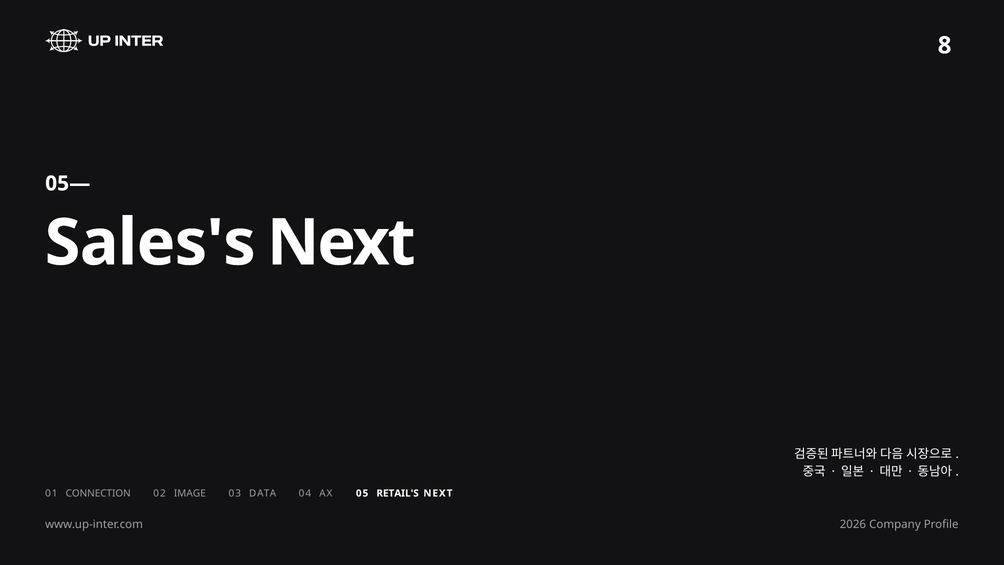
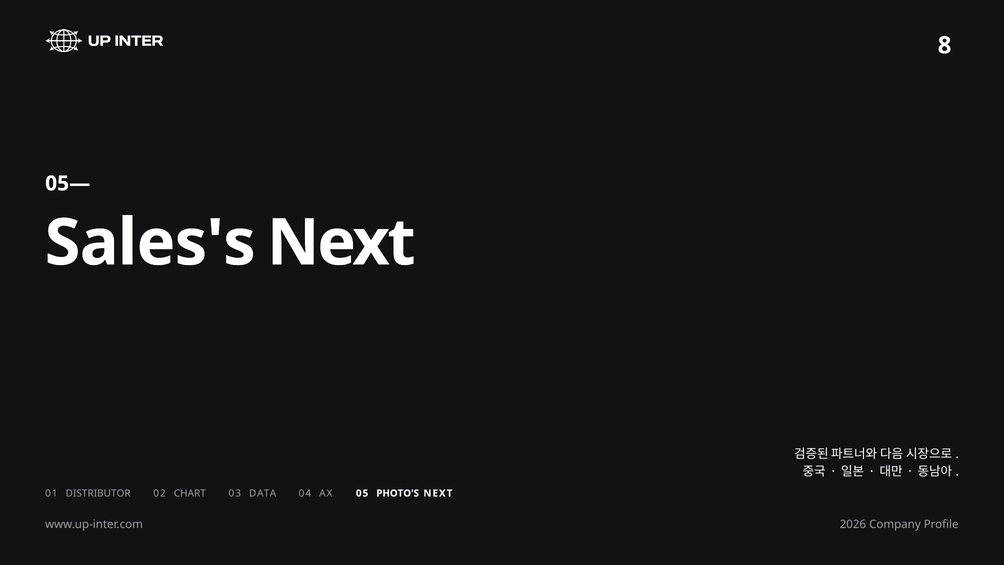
CONNECTION: CONNECTION -> DISTRIBUTOR (98, 493)
IMAGE: IMAGE -> CHART (190, 493)
RETAIL'S: RETAIL'S -> PHOTO'S (398, 493)
